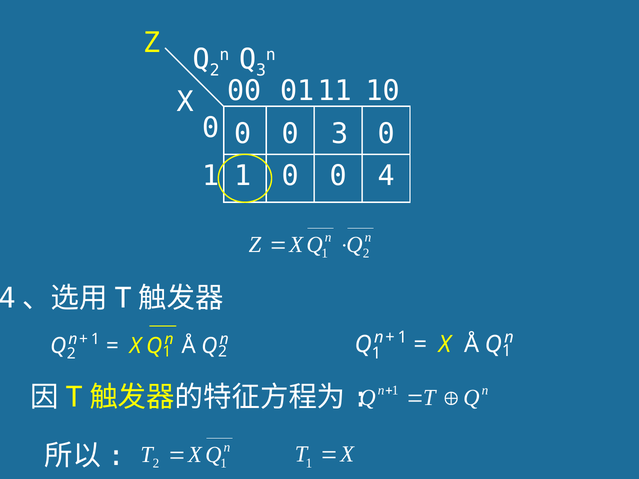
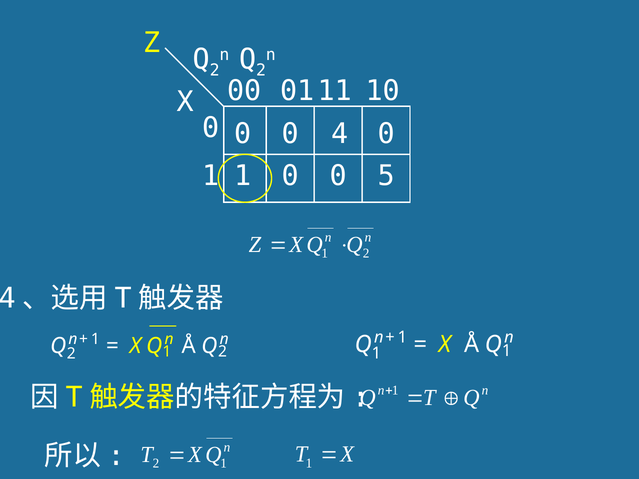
3: 3 -> 2 (261, 70)
0 3: 3 -> 4 (340, 134)
4: 4 -> 5 (386, 176)
